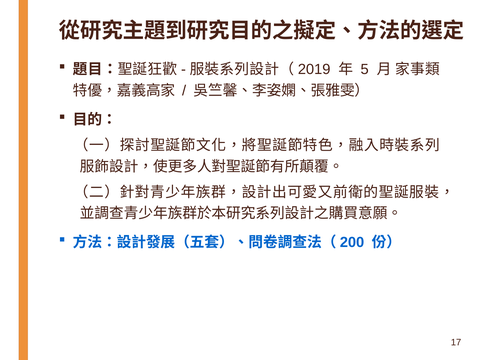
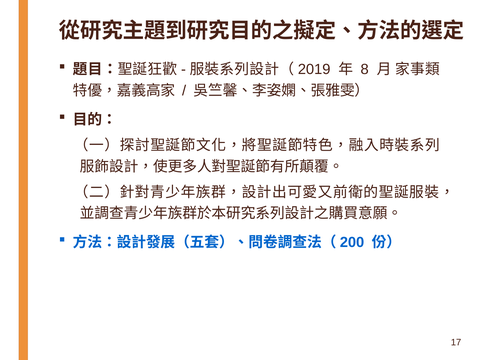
5: 5 -> 8 (365, 69)
